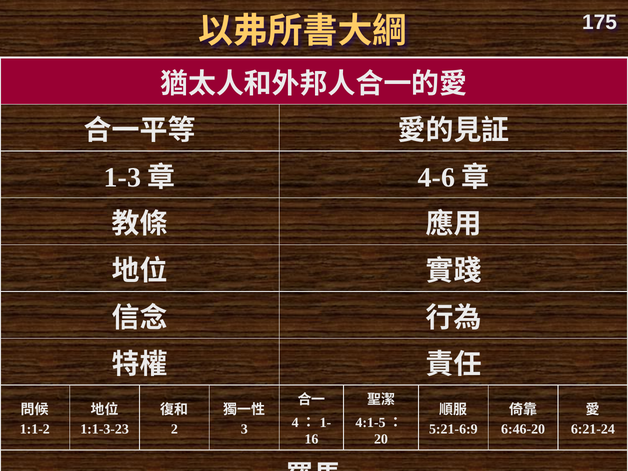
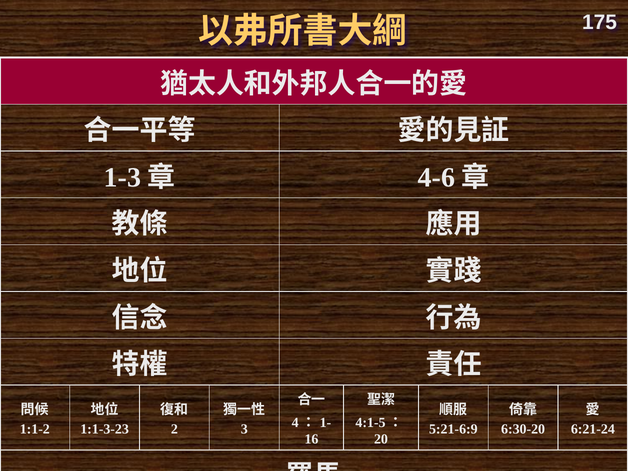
6:46-20: 6:46-20 -> 6:30-20 (523, 429)
